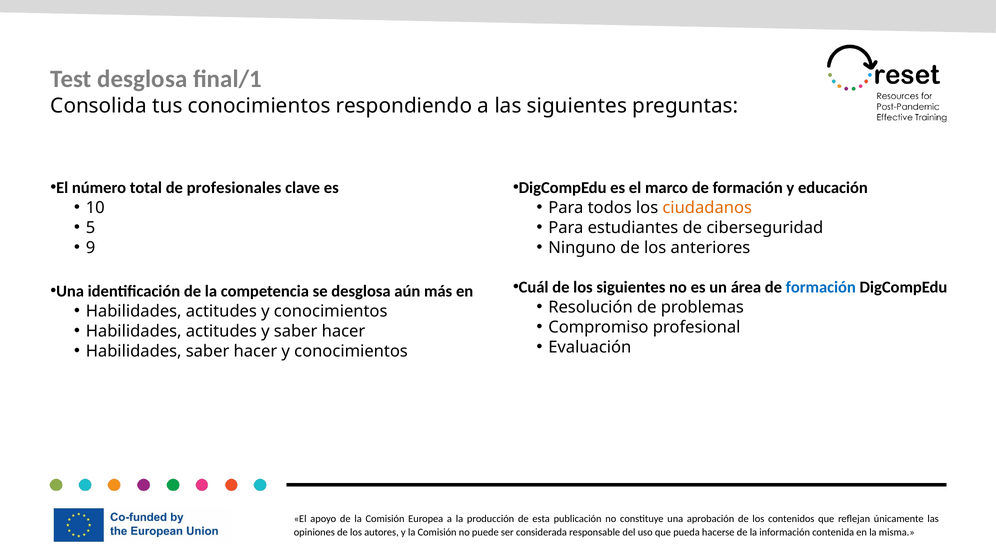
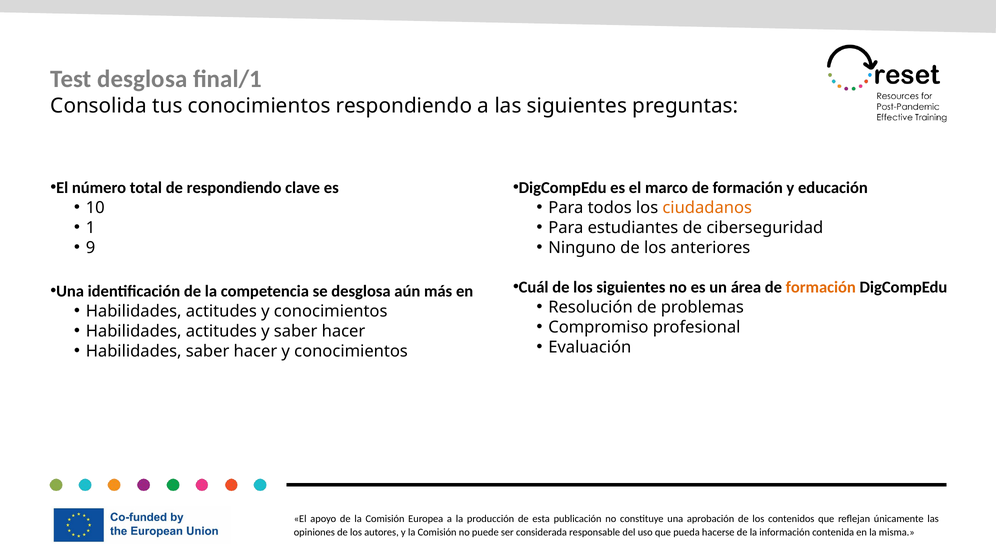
de profesionales: profesionales -> respondiendo (234, 188)
5: 5 -> 1 (91, 228)
formación colour: blue -> orange (821, 288)
